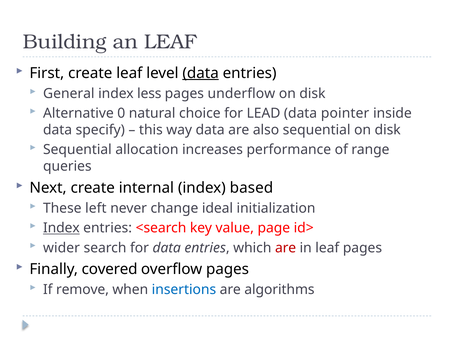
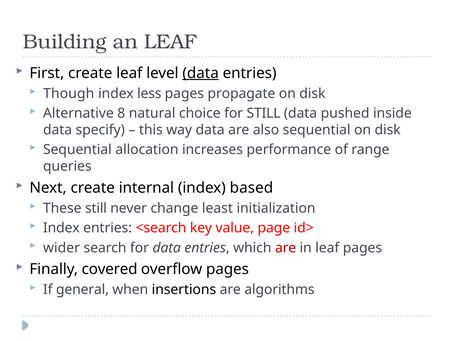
General: General -> Though (69, 93)
underflow: underflow -> propagate (241, 93)
0: 0 -> 8 (121, 113)
for LEAD: LEAD -> STILL (264, 113)
pointer: pointer -> pushed (345, 113)
These left: left -> still (96, 208)
ideal: ideal -> least (217, 208)
Index underline: present -> none (61, 228)
remove: remove -> general (82, 289)
insertions colour: blue -> black (184, 289)
